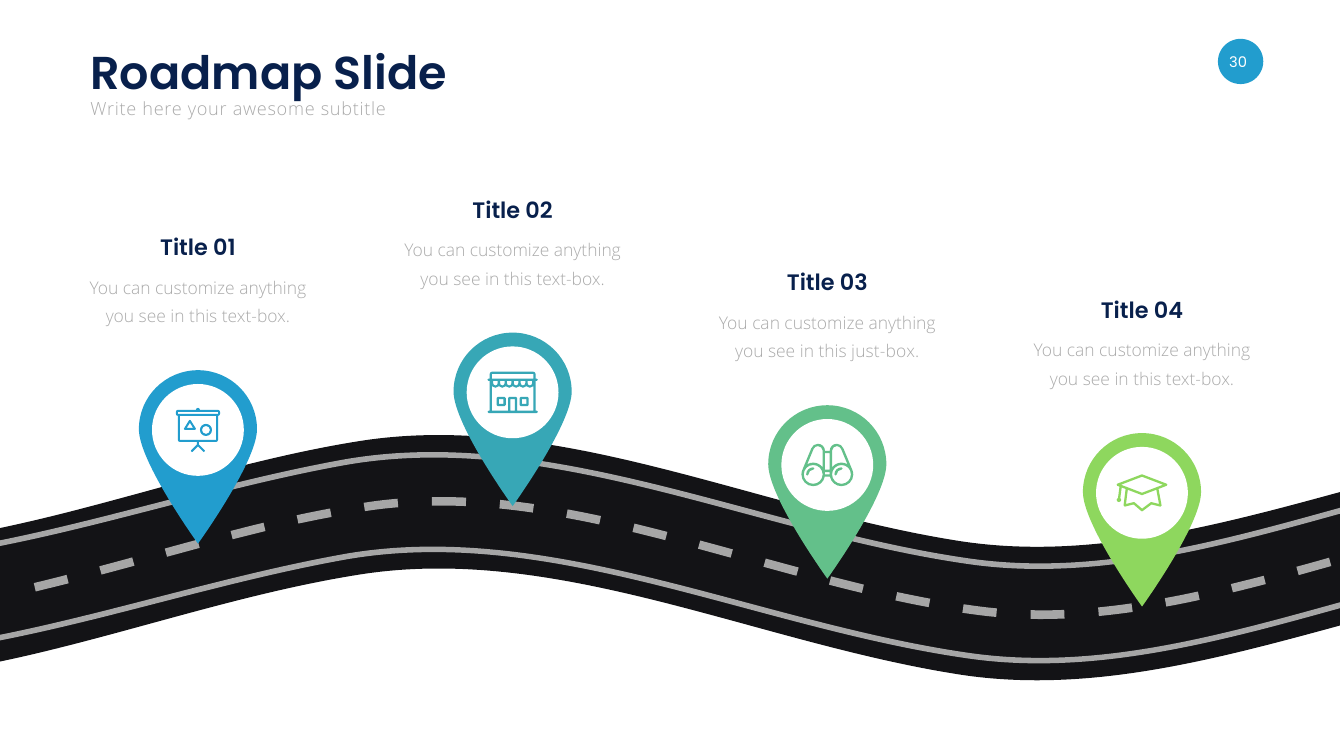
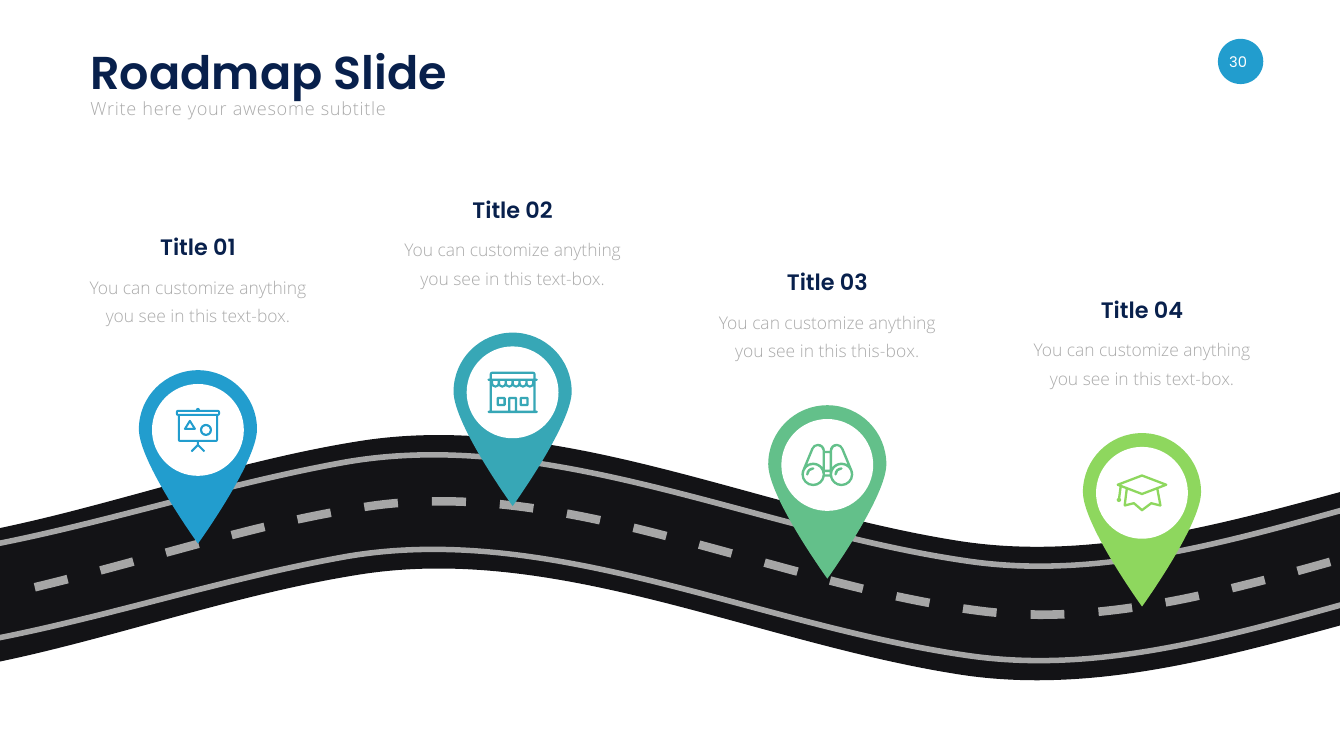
just-box: just-box -> this-box (885, 352)
